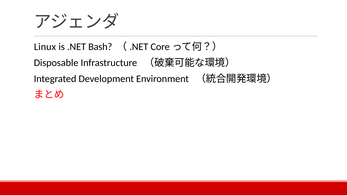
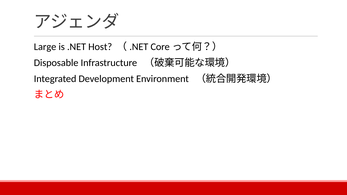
Linux: Linux -> Large (45, 47)
Bash: Bash -> Host (100, 47)
